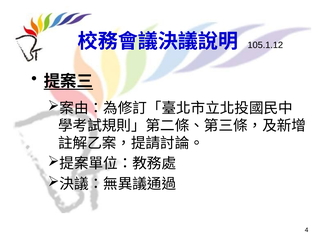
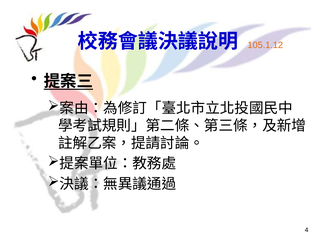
105.1.12 colour: black -> orange (265, 45)
